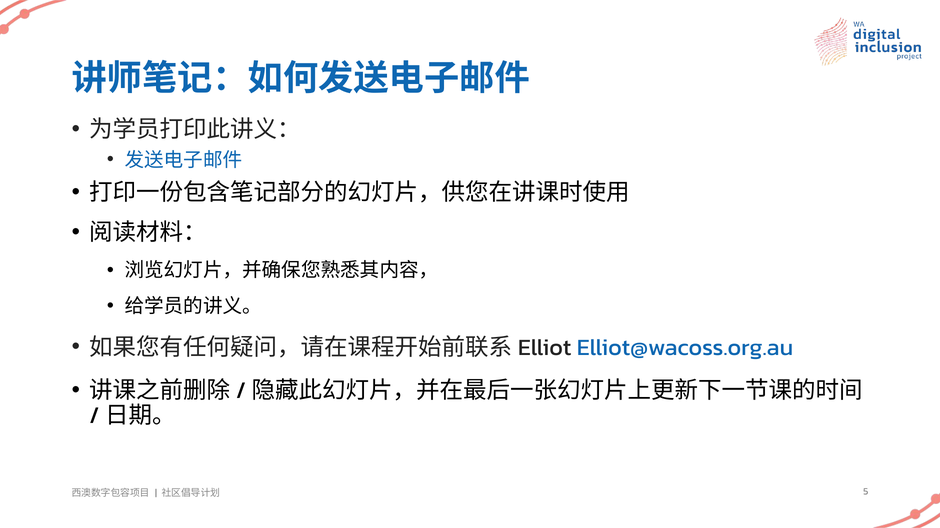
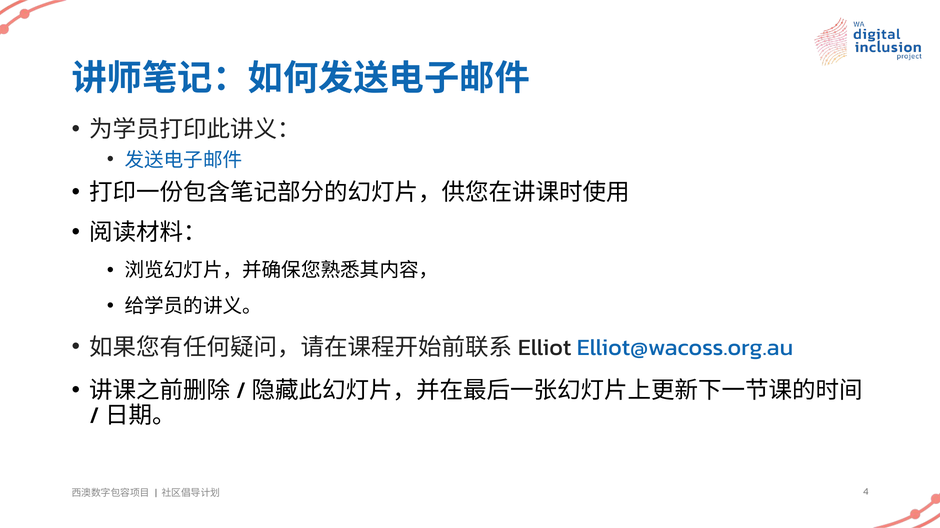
5: 5 -> 4 (866, 492)
